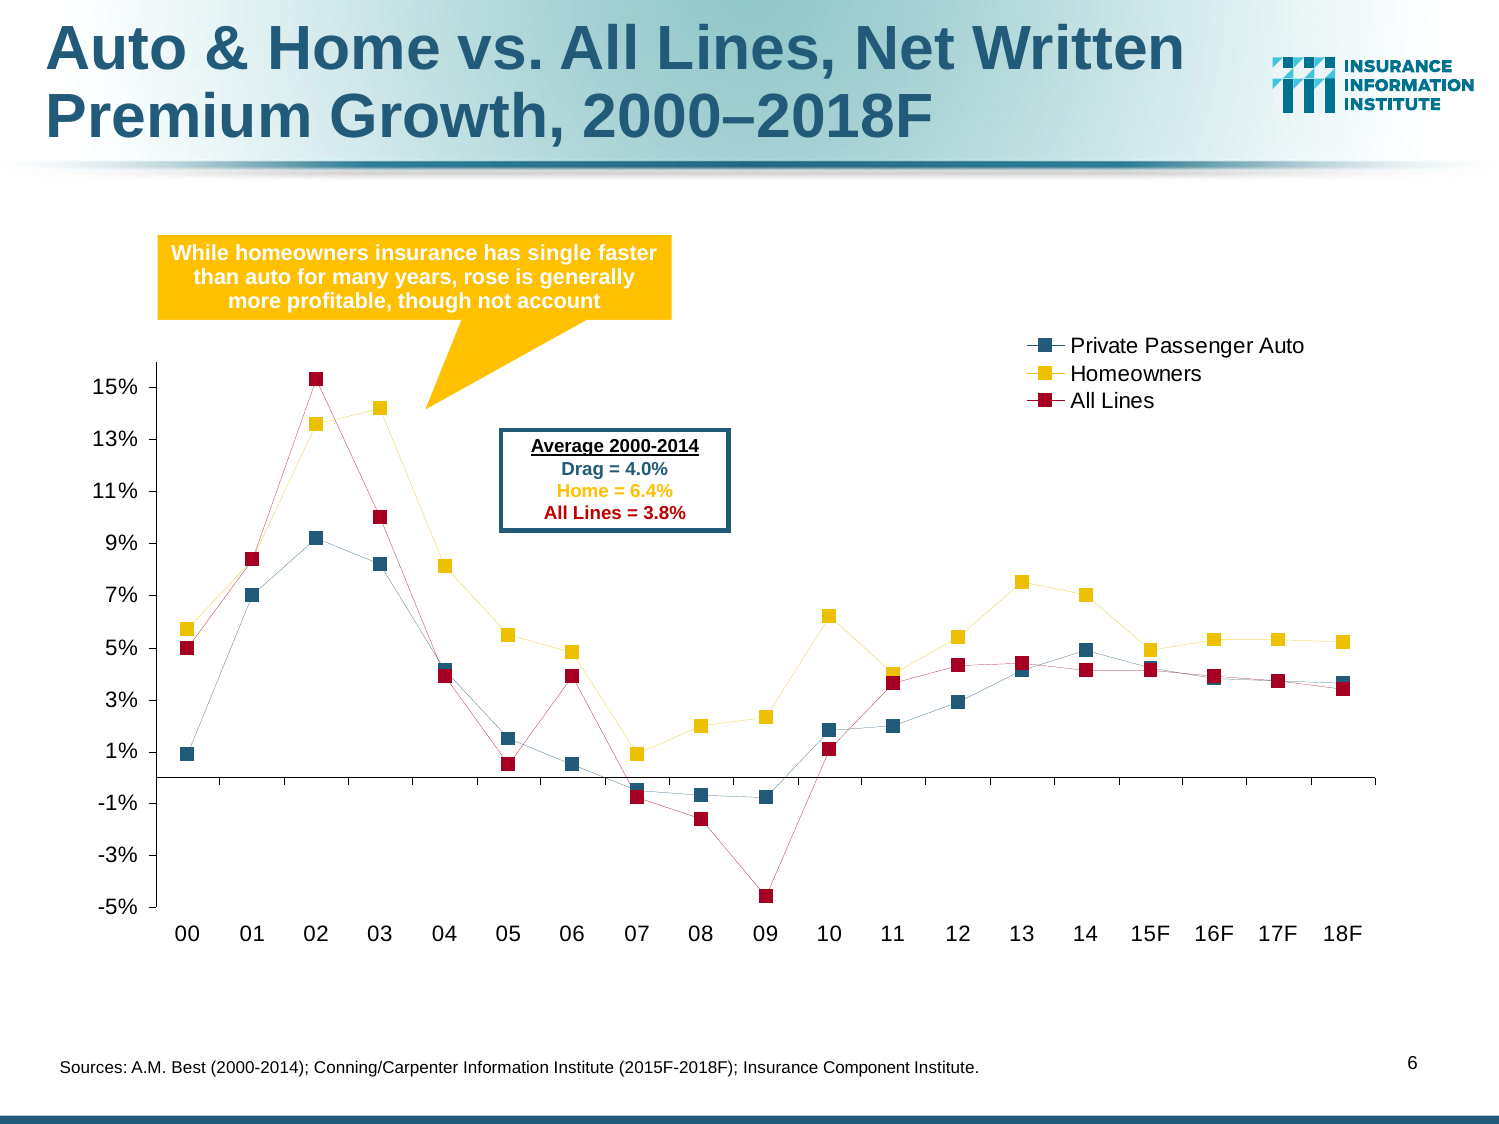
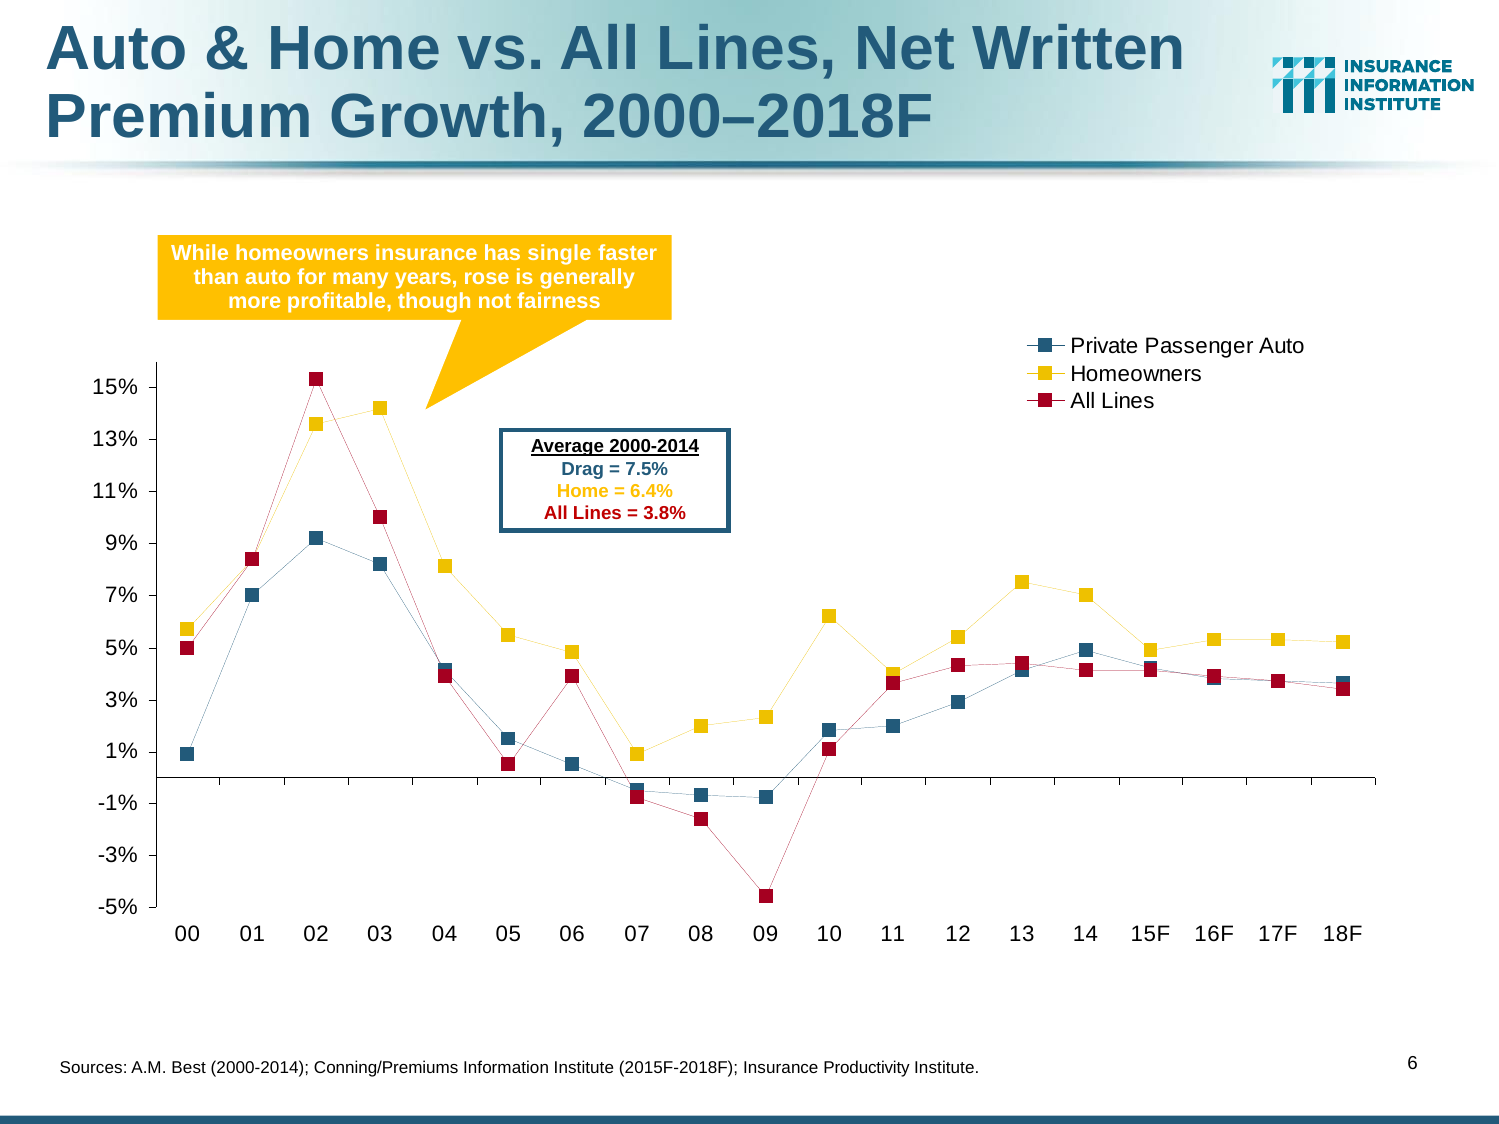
account: account -> fairness (559, 301)
4.0%: 4.0% -> 7.5% (647, 469)
Conning/Carpenter: Conning/Carpenter -> Conning/Premiums (386, 1068)
Component: Component -> Productivity (867, 1068)
